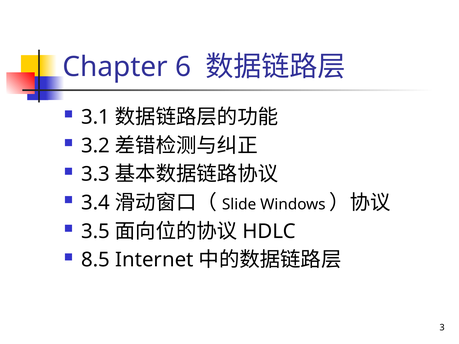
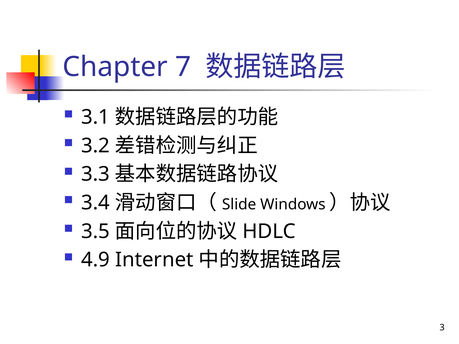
6: 6 -> 7 (183, 67)
8.5: 8.5 -> 4.9 (96, 260)
